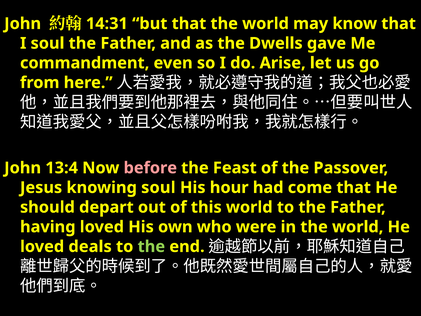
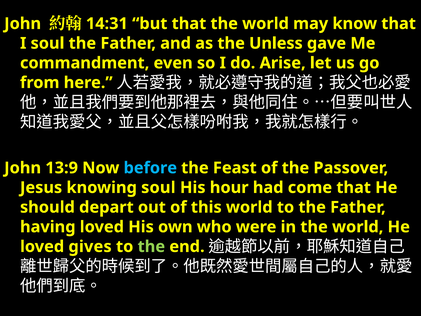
Dwells: Dwells -> Unless (276, 43)
13:4: 13:4 -> 13:9 (62, 168)
before colour: pink -> light blue (150, 168)
deals: deals -> gives (90, 246)
